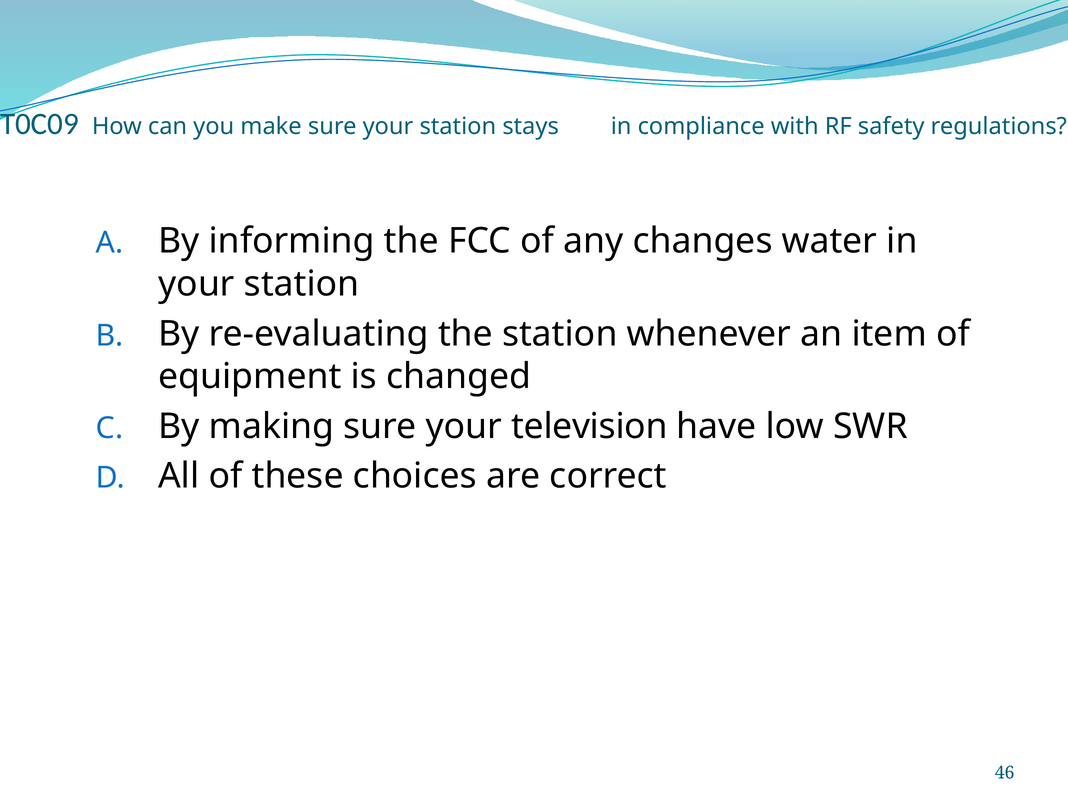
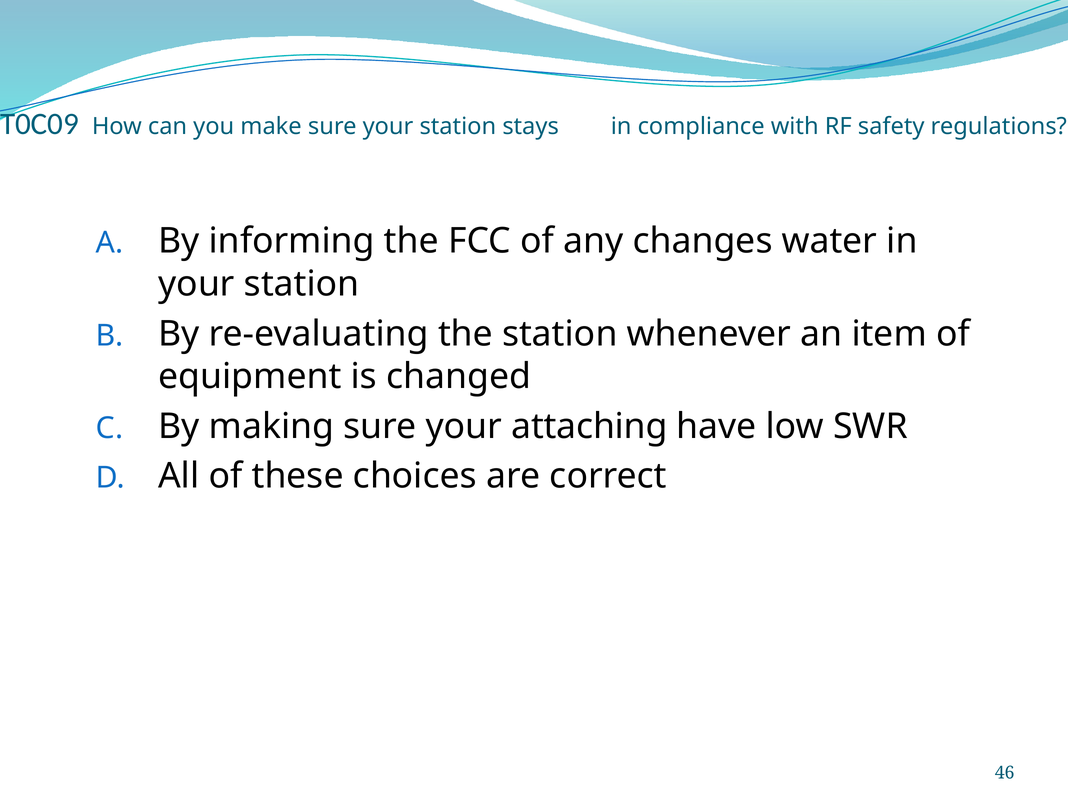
television: television -> attaching (589, 426)
